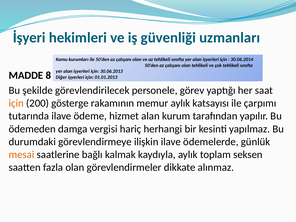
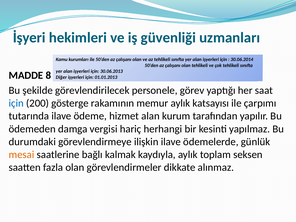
için colour: orange -> blue (16, 103)
